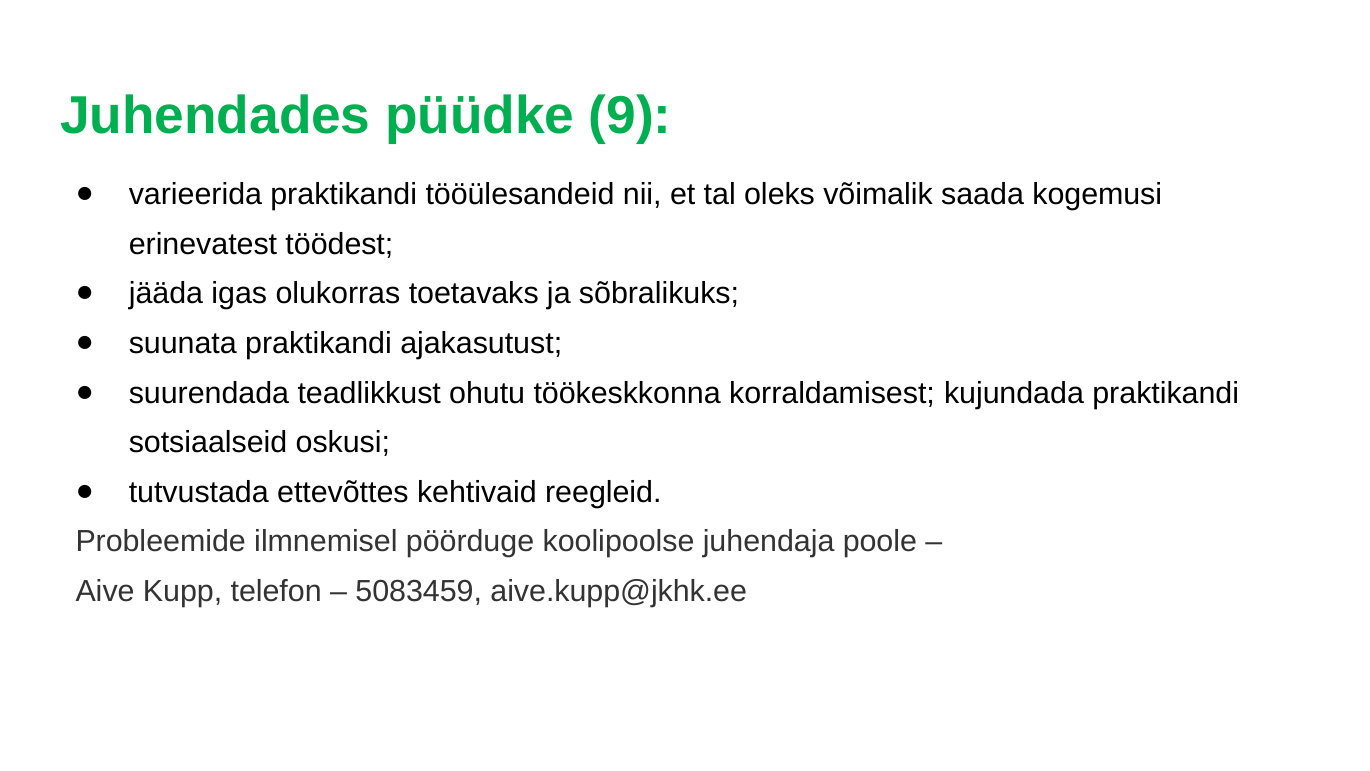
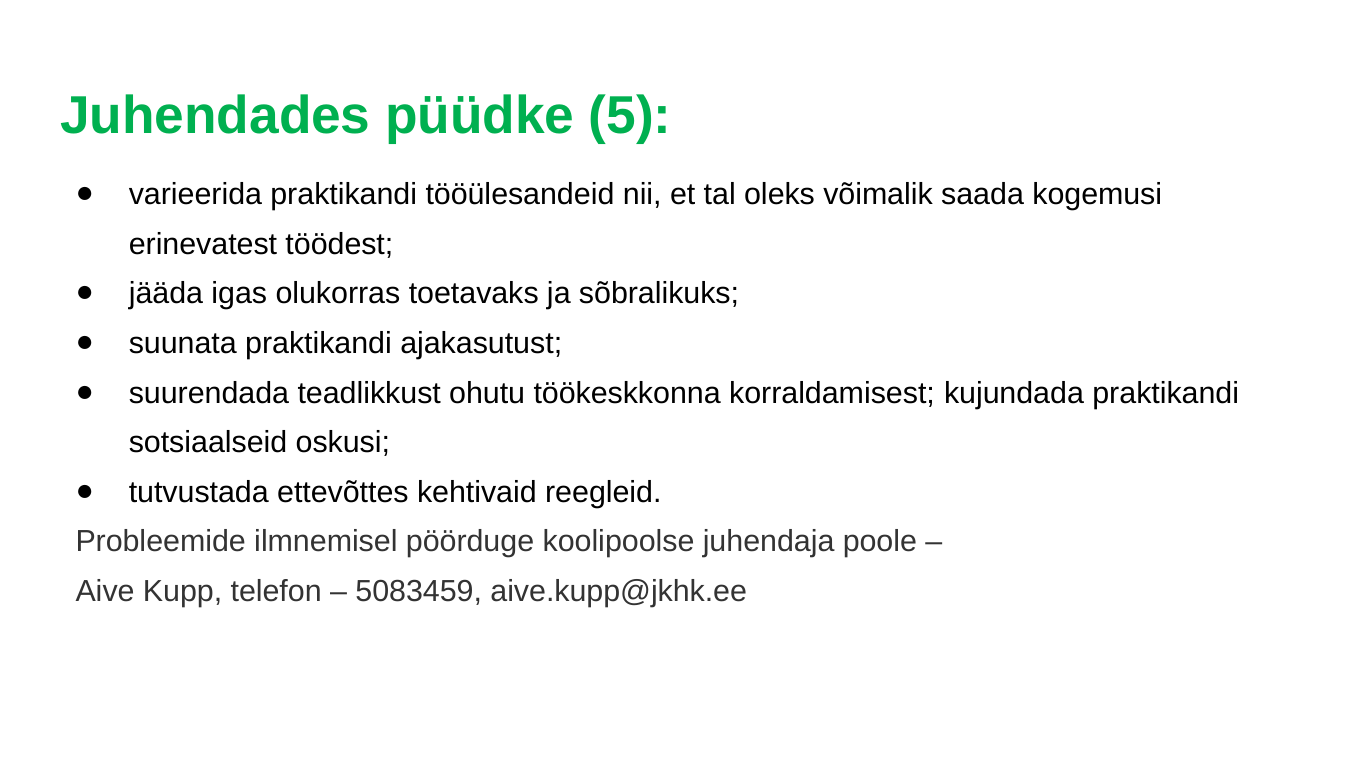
9: 9 -> 5 (630, 116)
